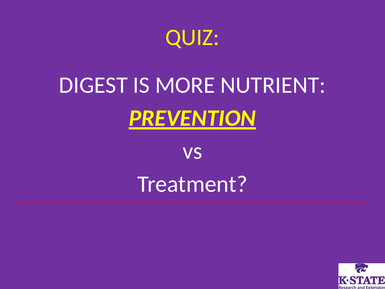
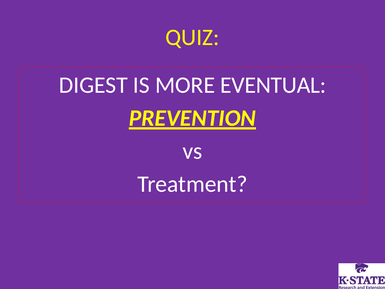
NUTRIENT: NUTRIENT -> EVENTUAL (273, 85)
